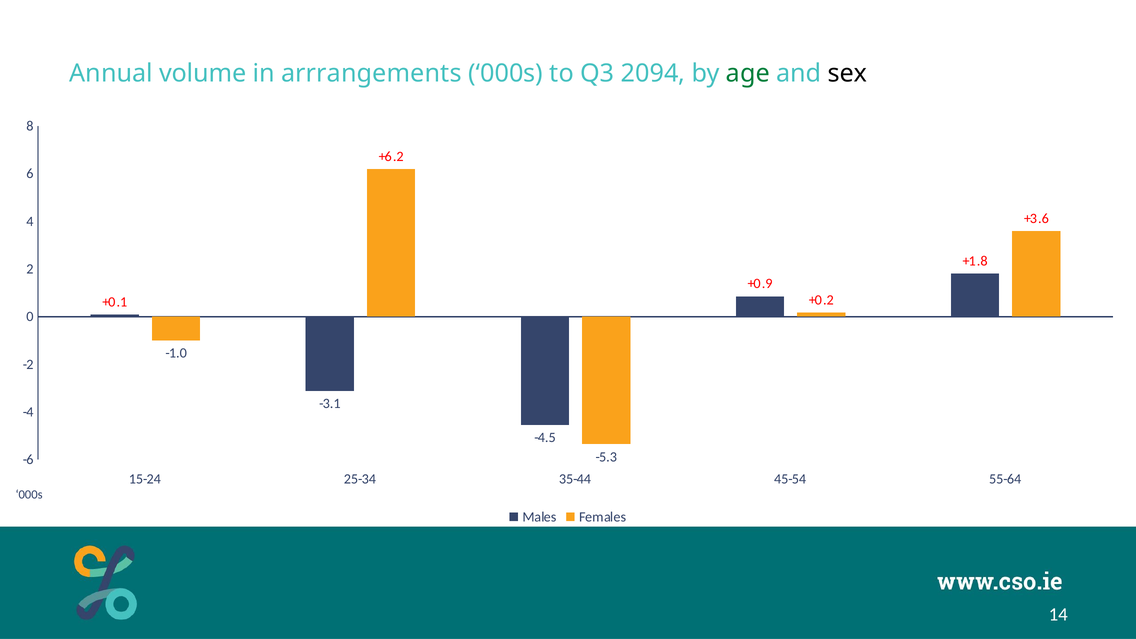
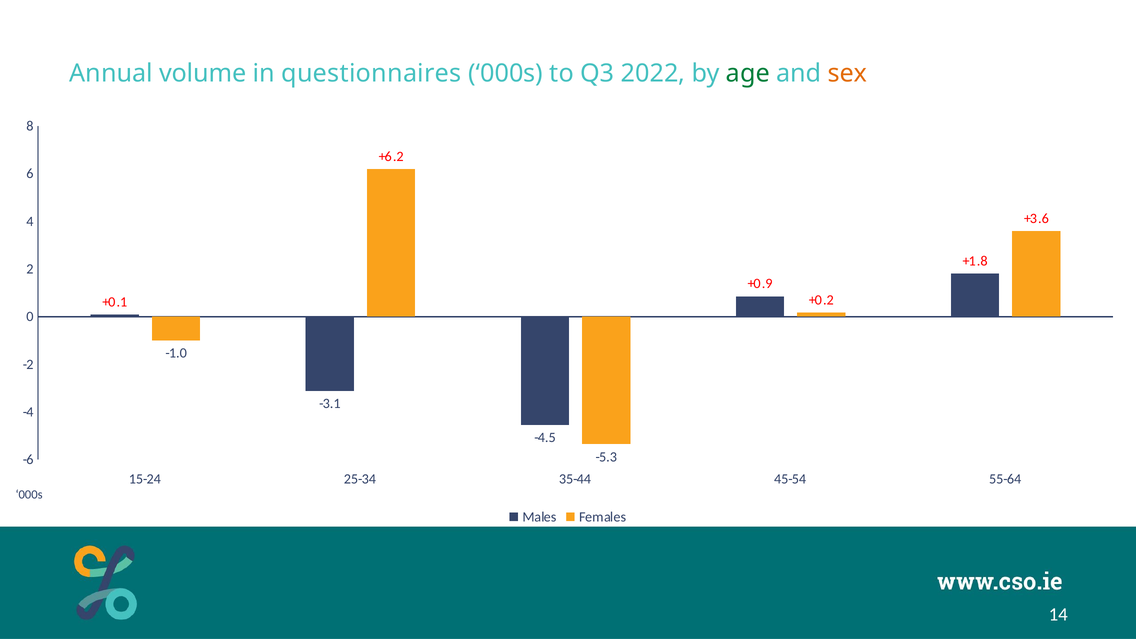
arrrangements: arrrangements -> questionnaires (371, 74)
2094: 2094 -> 2022 (653, 74)
sex colour: black -> orange (847, 74)
